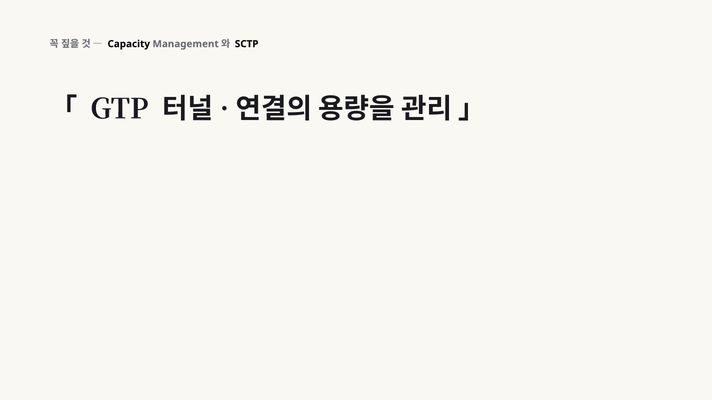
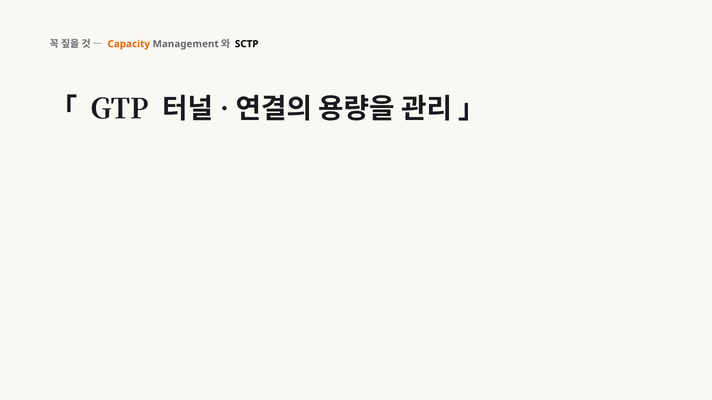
Capacity colour: black -> orange (129, 44)
